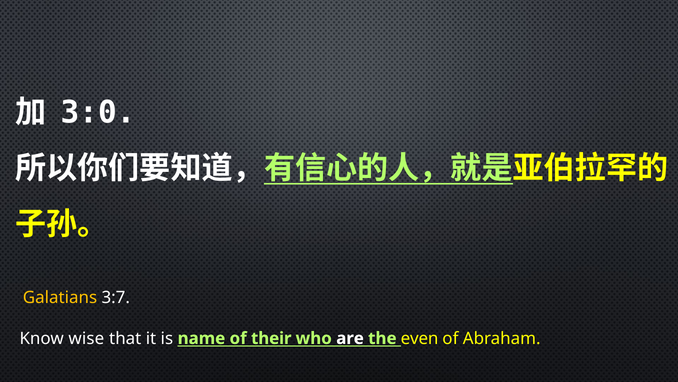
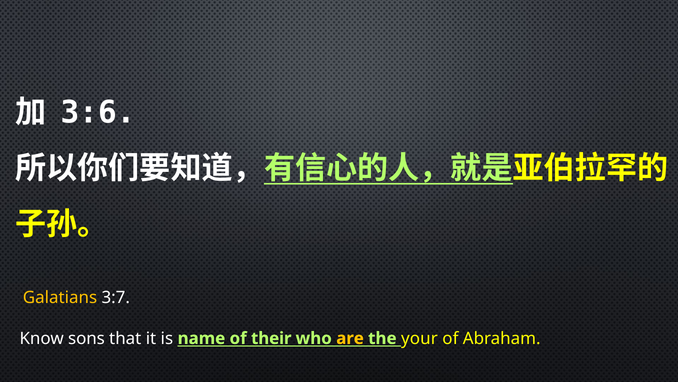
3:0: 3:0 -> 3:6 (98, 113)
wise: wise -> sons (86, 338)
are colour: white -> yellow (350, 338)
even: even -> your (419, 338)
